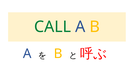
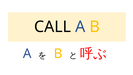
CALL colour: green -> black (53, 27)
